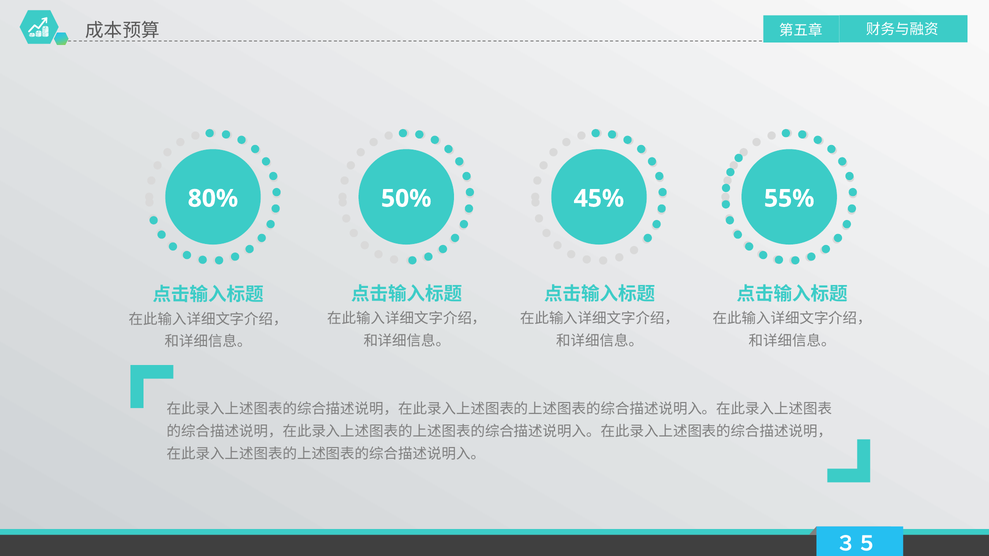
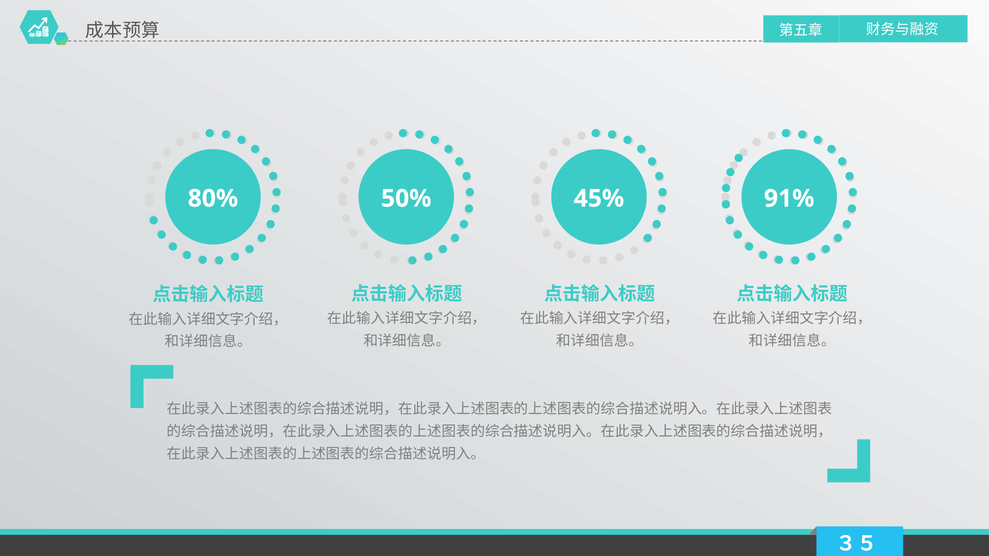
55%: 55% -> 91% (789, 199)
